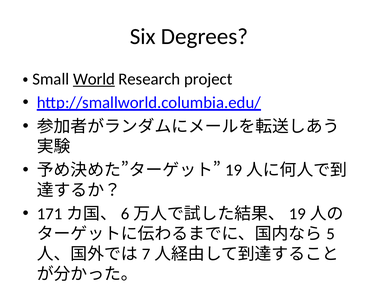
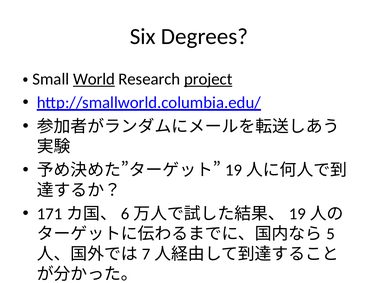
project underline: none -> present (208, 79)
